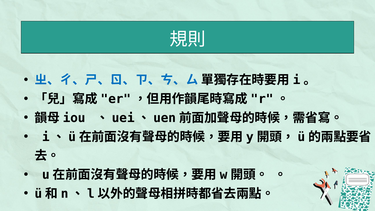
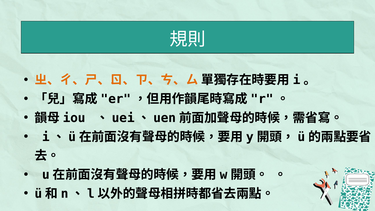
ㄓ、ㄔ、ㄕ、ㄖ、ㄗ、ㄘ、ㄙ colour: blue -> orange (116, 80)
